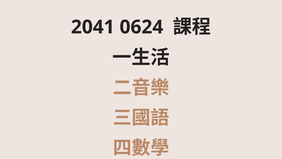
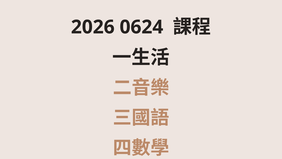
2041: 2041 -> 2026 (93, 27)
